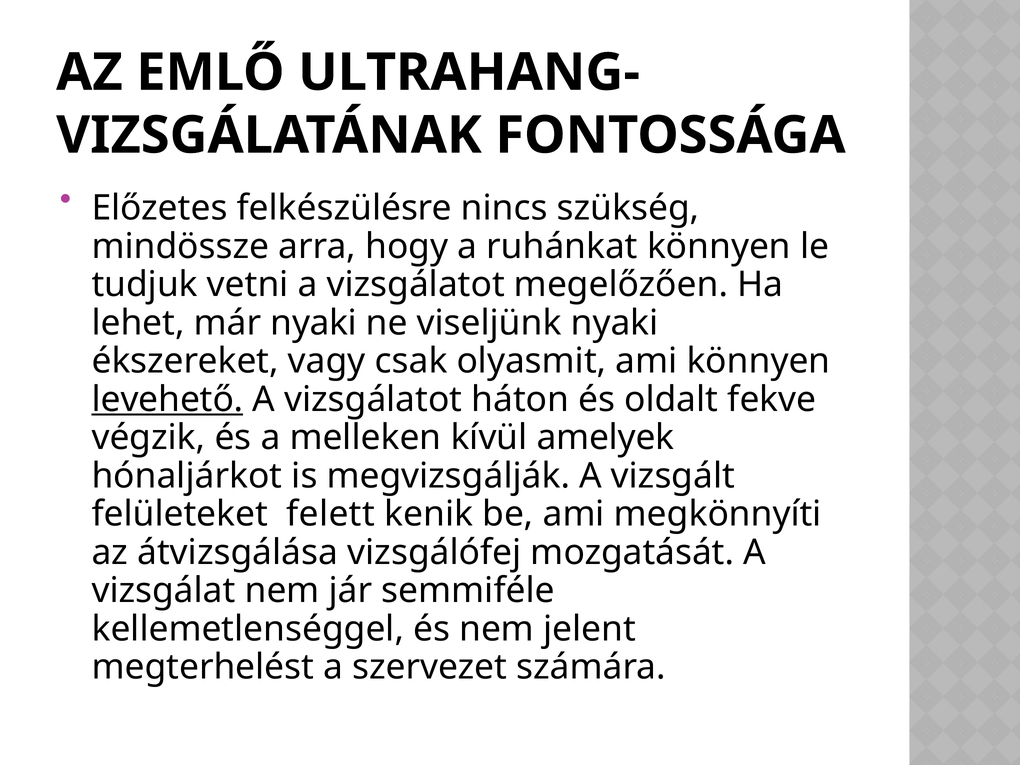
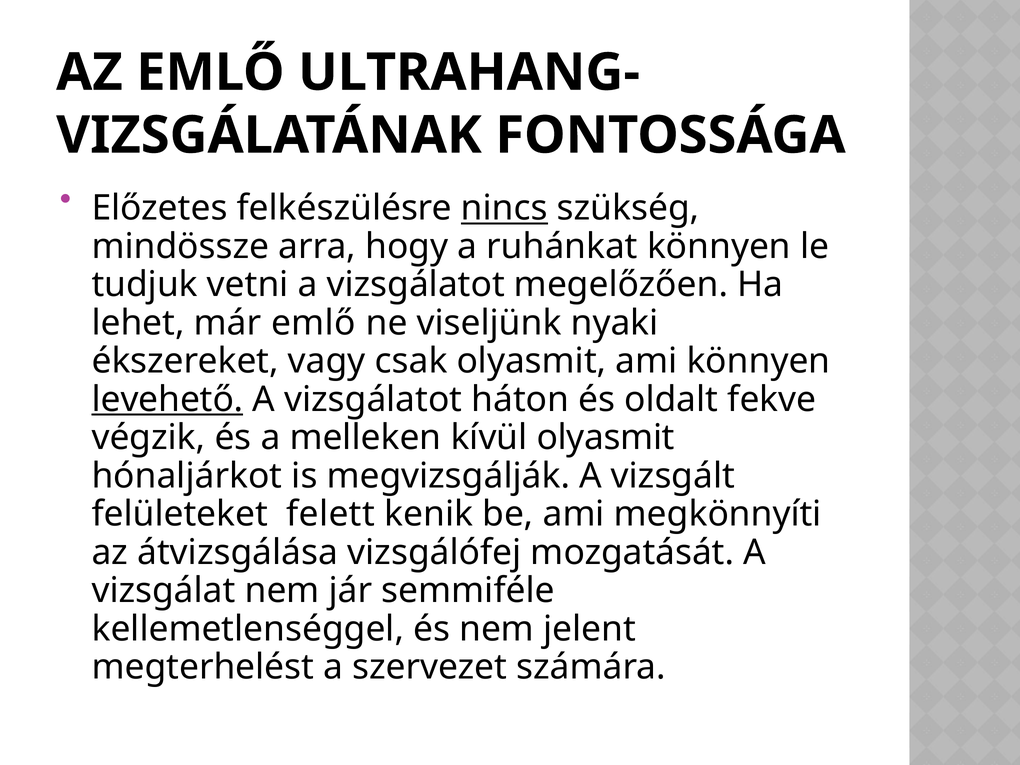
nincs underline: none -> present (504, 208)
már nyaki: nyaki -> emlő (313, 323)
kívül amelyek: amelyek -> olyasmit (606, 438)
